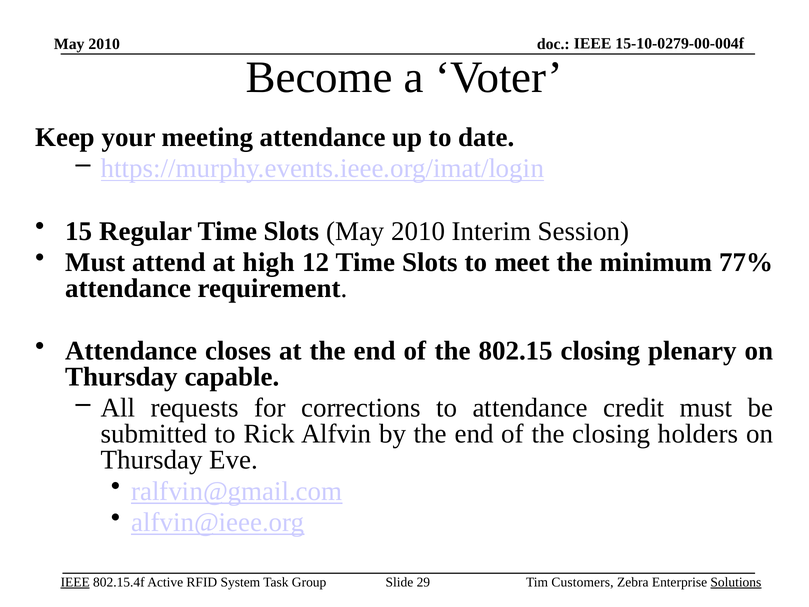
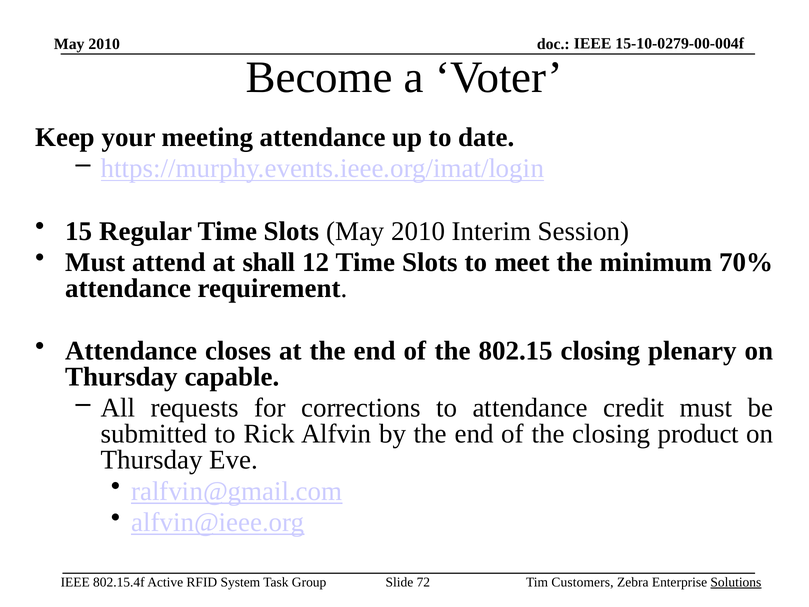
high: high -> shall (269, 262)
77%: 77% -> 70% (746, 262)
holders: holders -> product (698, 434)
IEEE underline: present -> none (75, 582)
29: 29 -> 72 (423, 582)
